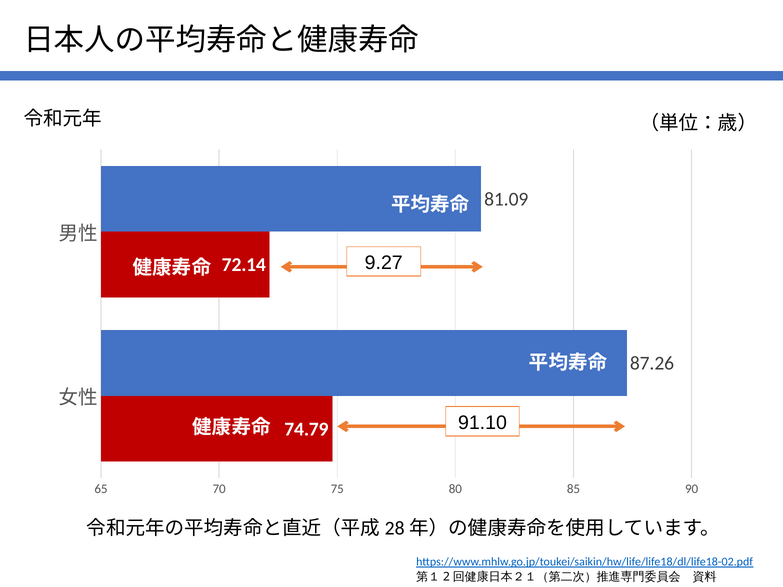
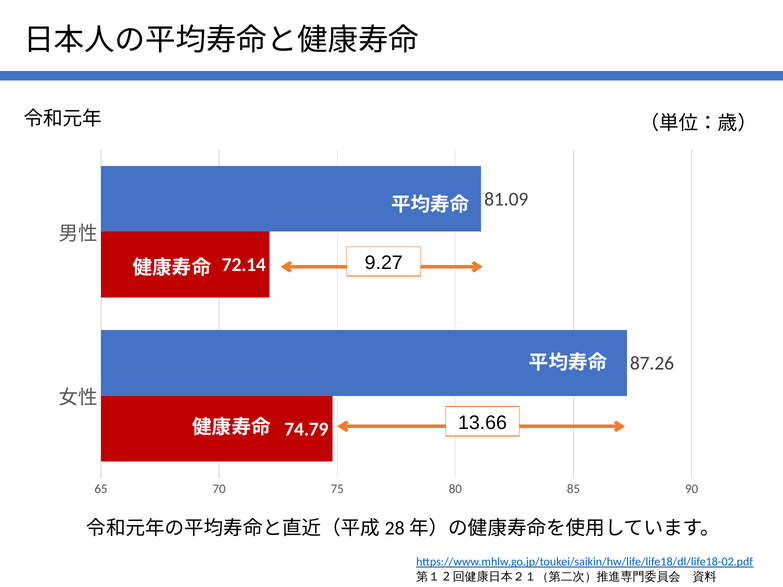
91.10: 91.10 -> 13.66 (482, 423)
